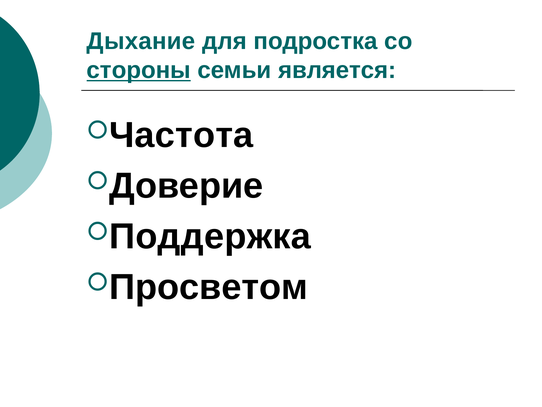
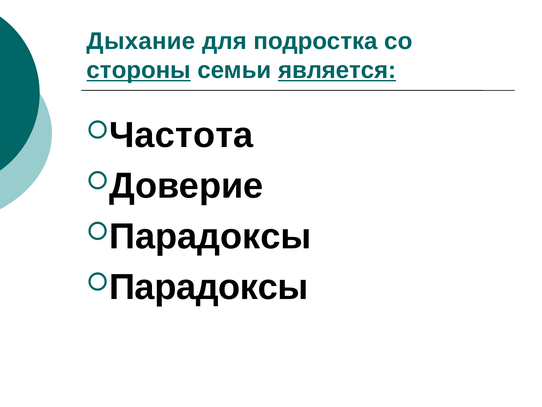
является underline: none -> present (337, 70)
Поддержка: Поддержка -> Парадоксы (210, 236)
Просветом: Просветом -> Парадоксы (209, 287)
